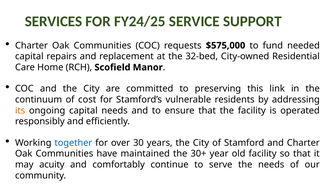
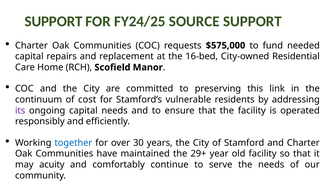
SERVICES: SERVICES -> SUPPORT (54, 21)
SERVICE: SERVICE -> SOURCE (194, 21)
32-bed: 32-bed -> 16-bed (202, 56)
its colour: orange -> purple (20, 110)
30+: 30+ -> 29+ (198, 154)
